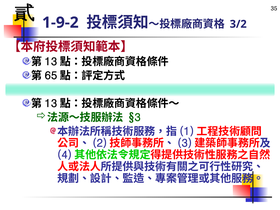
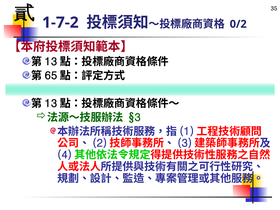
1-9-2: 1-9-2 -> 1-7-2 (60, 23)
3/2: 3/2 -> 0/2 (238, 24)
